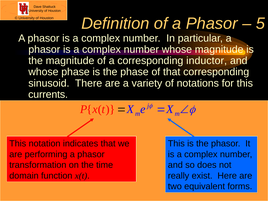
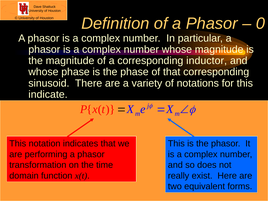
5: 5 -> 0 (260, 23)
currents: currents -> indicate (48, 94)
